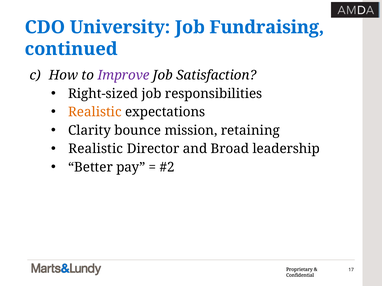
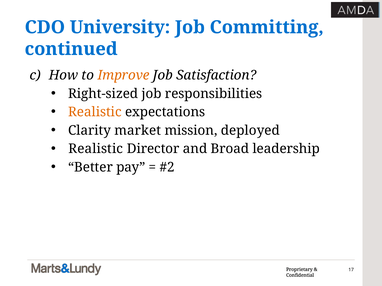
Fundraising: Fundraising -> Committing (267, 27)
Improve colour: purple -> orange (124, 75)
bounce: bounce -> market (138, 131)
retaining: retaining -> deployed (250, 131)
